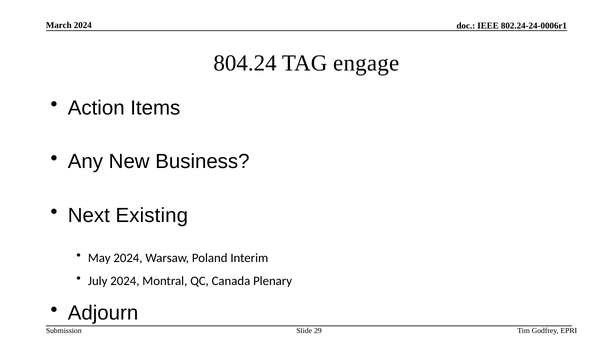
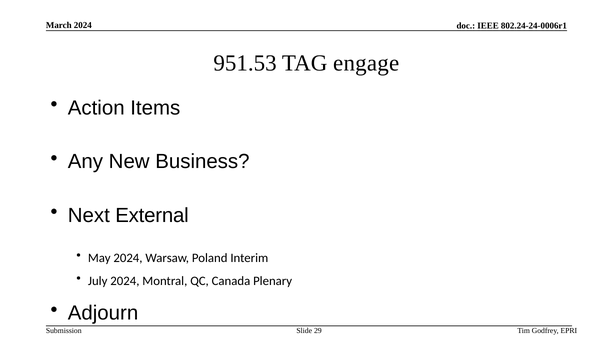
804.24: 804.24 -> 951.53 (245, 63)
Existing: Existing -> External (152, 215)
